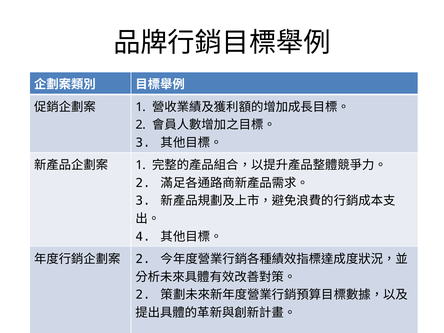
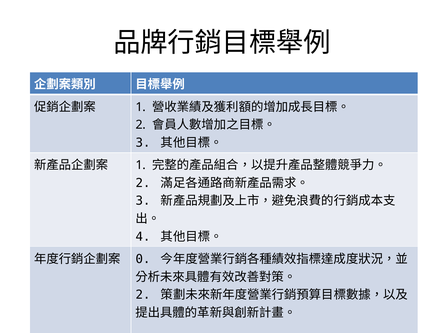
2: 2 -> 0 (143, 259)
